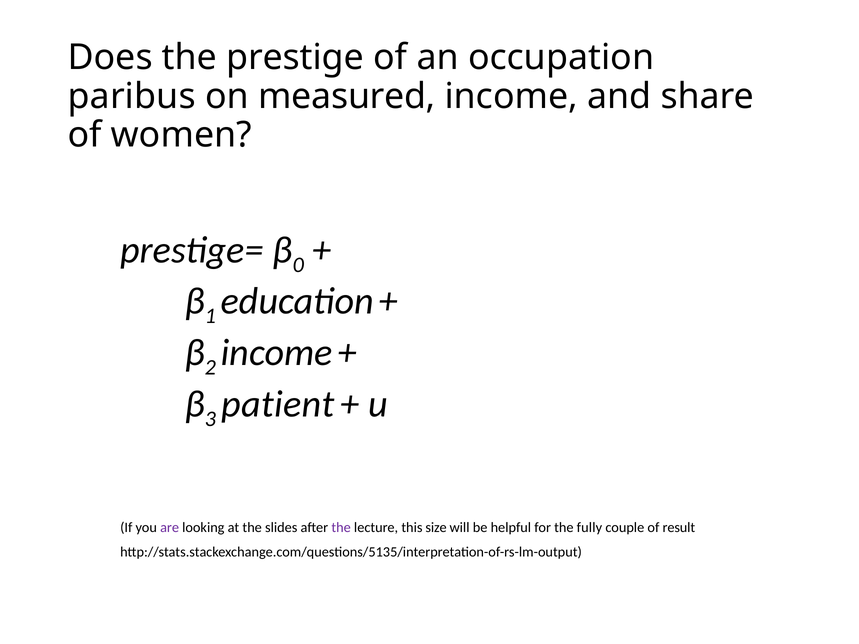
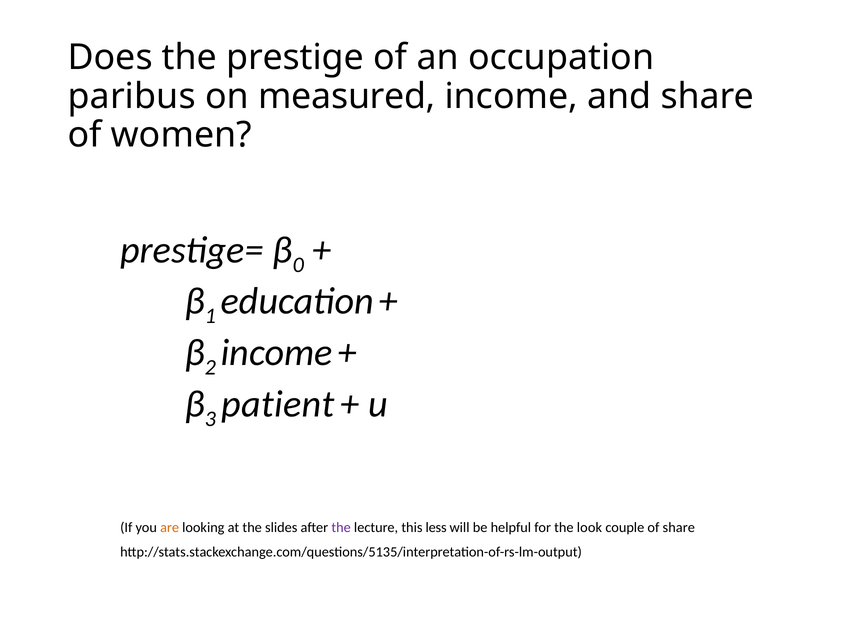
are colour: purple -> orange (170, 528)
size: size -> less (436, 528)
fully: fully -> look (589, 528)
of result: result -> share (679, 528)
